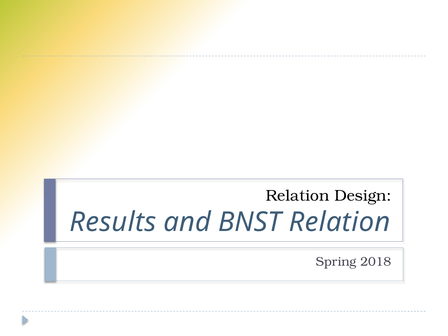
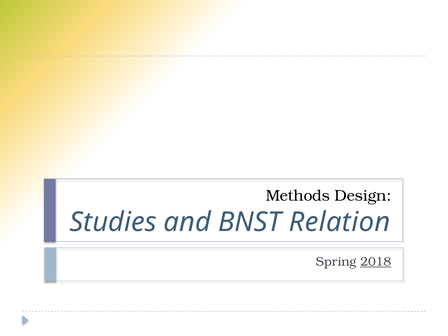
Relation: Relation -> Methods (298, 196)
Results: Results -> Studies (113, 222)
2018 underline: none -> present (376, 262)
